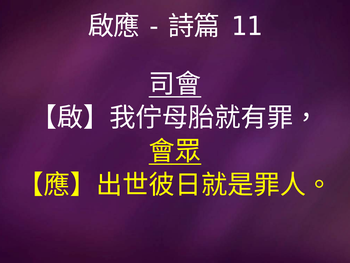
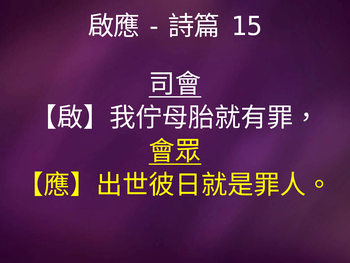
11: 11 -> 15 (247, 26)
